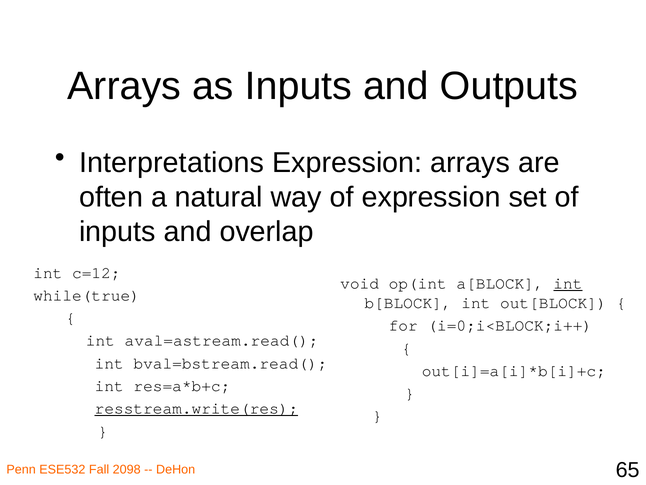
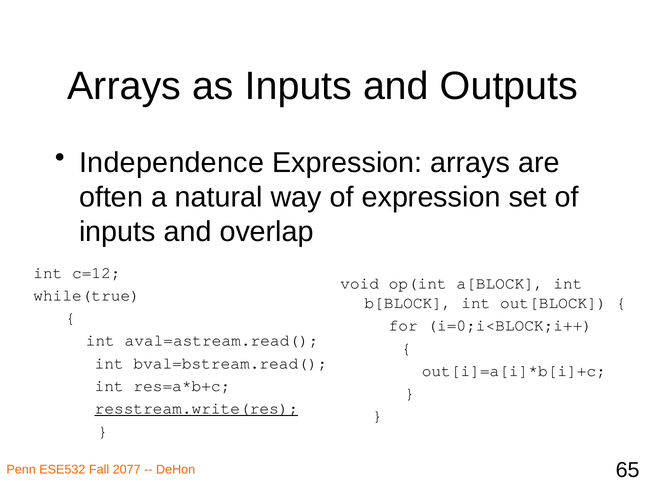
Interpretations: Interpretations -> Independence (172, 162)
int underline: present -> none (568, 283)
2098: 2098 -> 2077 (127, 469)
